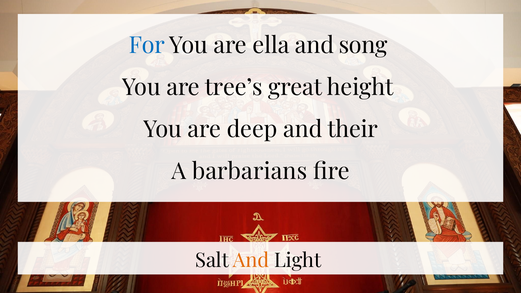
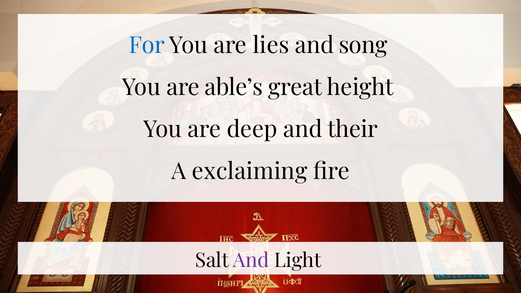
ella: ella -> lies (271, 46)
tree’s: tree’s -> able’s (234, 88)
barbarians: barbarians -> exclaiming (250, 172)
And colour: orange -> purple (251, 261)
